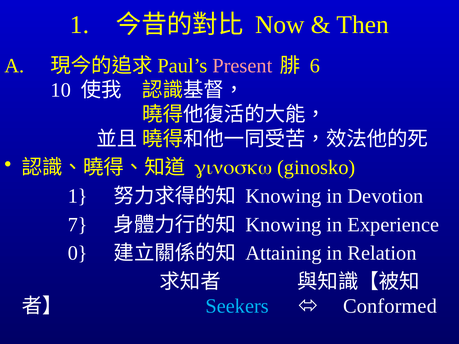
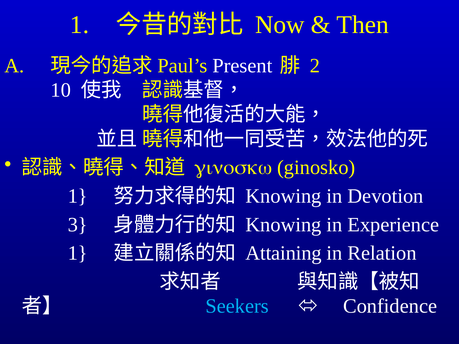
Present colour: pink -> white (242, 66)
6: 6 -> 2 (315, 66)
7: 7 -> 3 (78, 225)
0: 0 -> 1 (78, 253)
Conformed: Conformed -> Confidence (390, 306)
